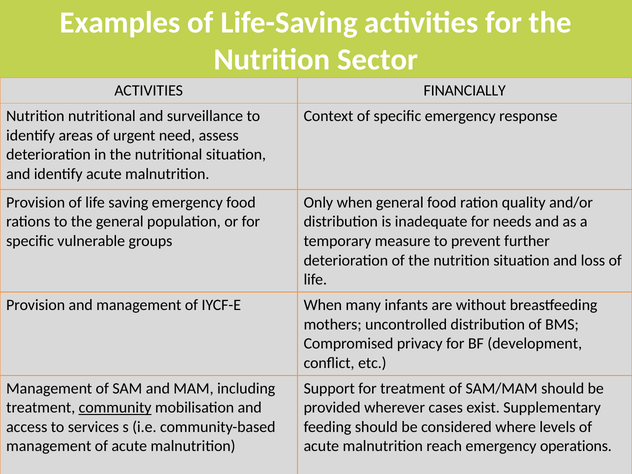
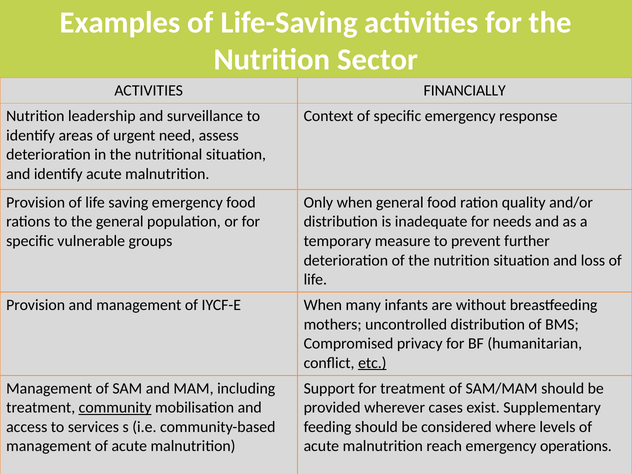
Nutrition nutritional: nutritional -> leadership (102, 116)
development: development -> humanitarian (535, 344)
etc underline: none -> present (372, 363)
